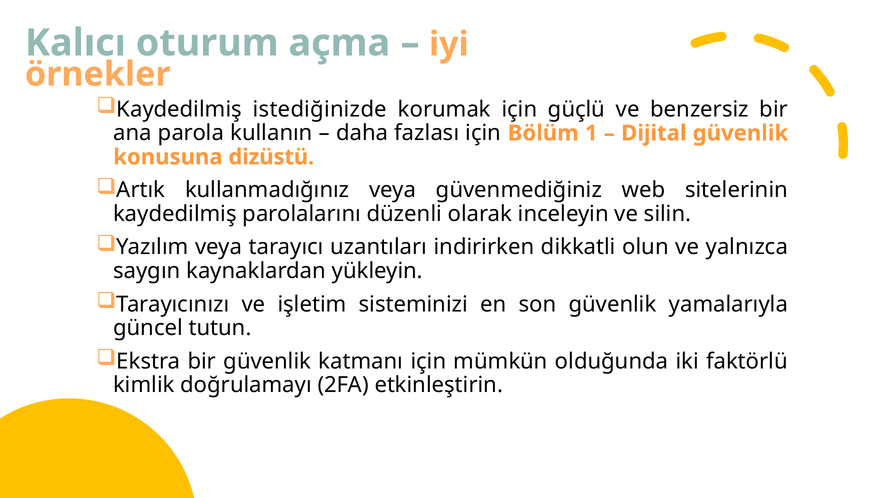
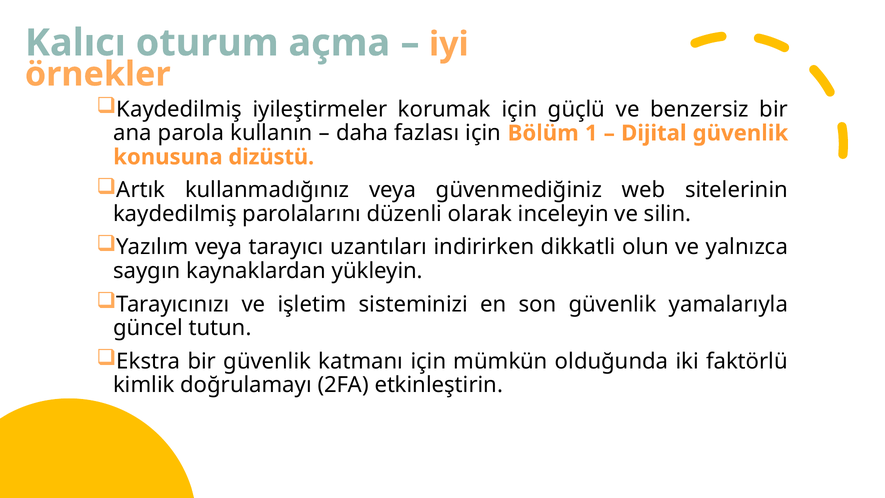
istediğinizde: istediğinizde -> iyileştirmeler (320, 109)
